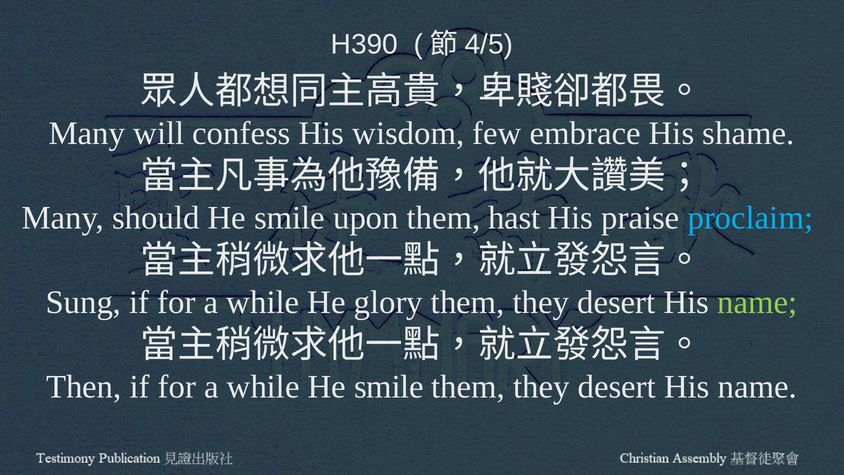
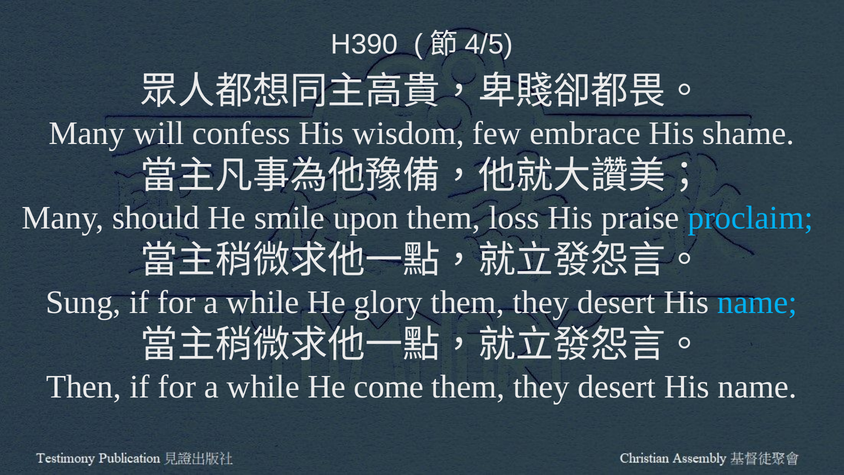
hast: hast -> loss (514, 218)
name colour: light green -> light blue (757, 302)
while He smile: smile -> come (389, 387)
